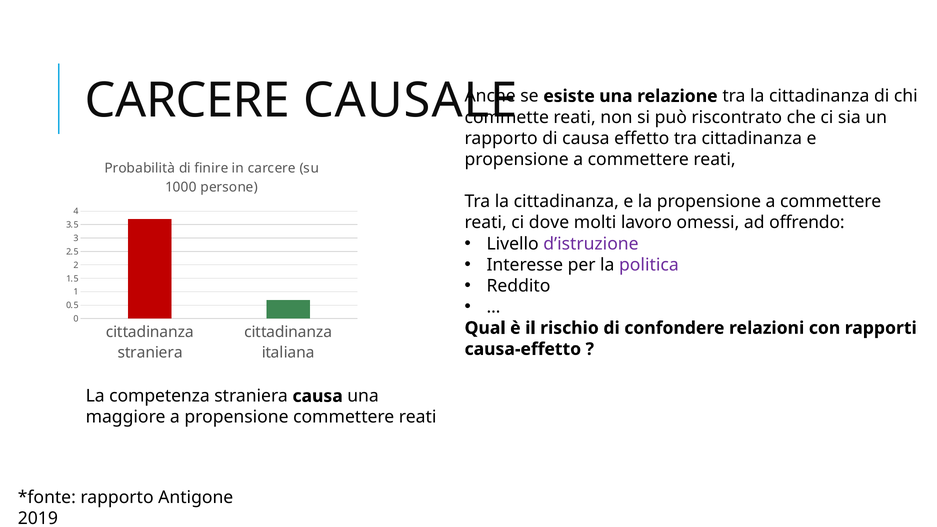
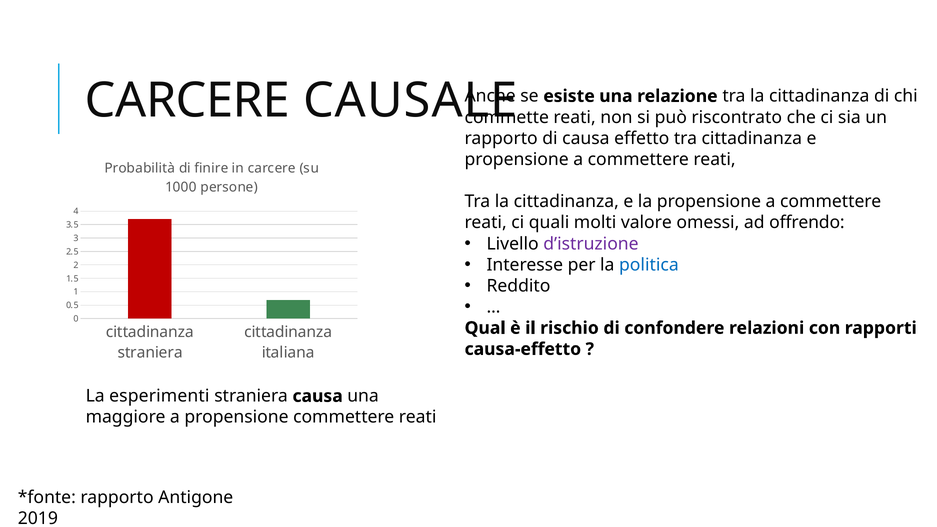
dove: dove -> quali (549, 223)
lavoro: lavoro -> valore (646, 223)
politica colour: purple -> blue (649, 265)
competenza: competenza -> esperimenti (159, 396)
